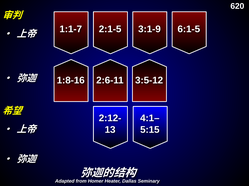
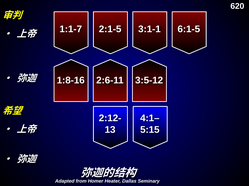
3:1-9: 3:1-9 -> 3:1-1 (149, 29)
